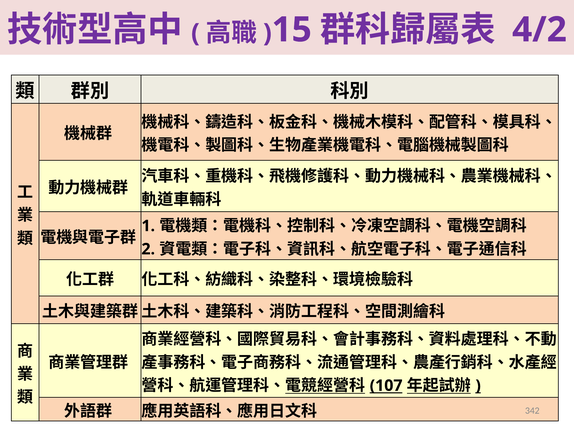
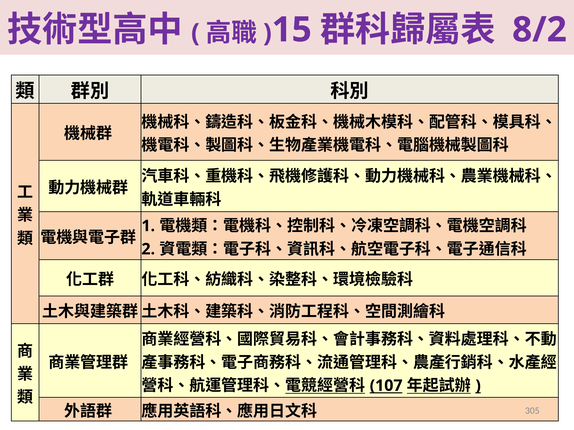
4/2: 4/2 -> 8/2 (539, 30)
342: 342 -> 305 (532, 411)
